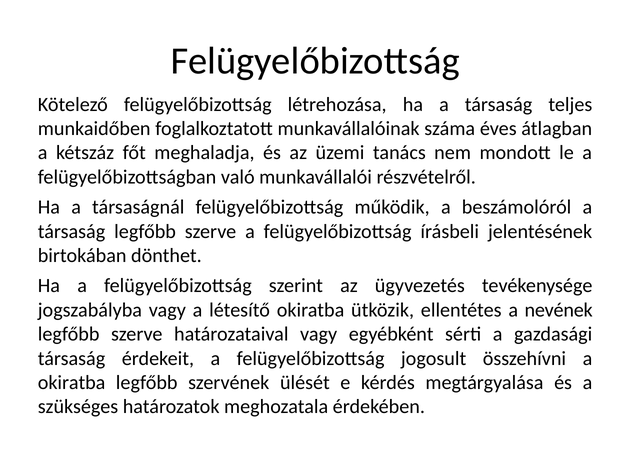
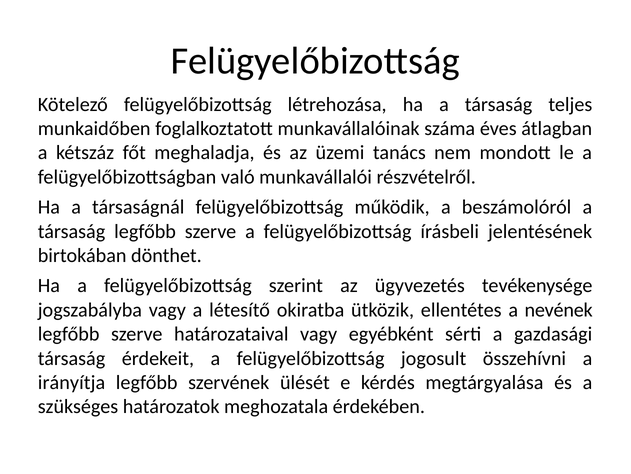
okiratba: okiratba -> irányítja (72, 382)
